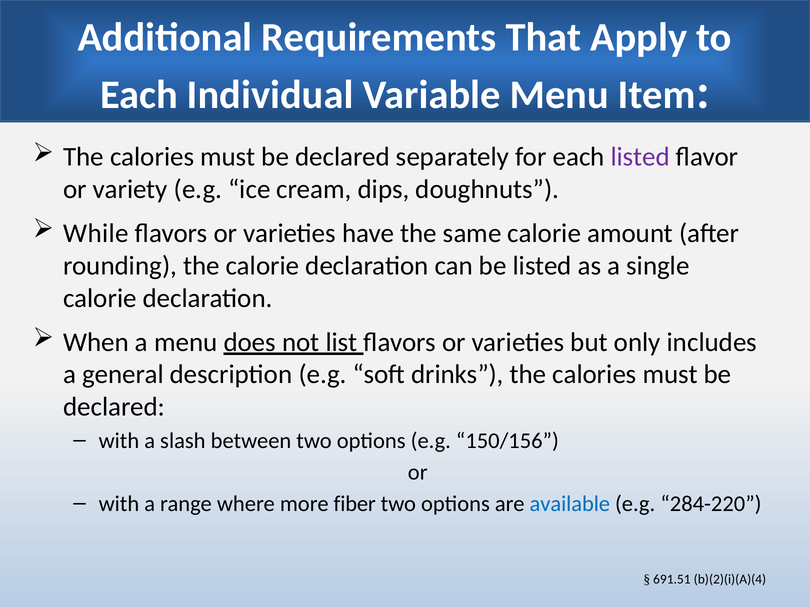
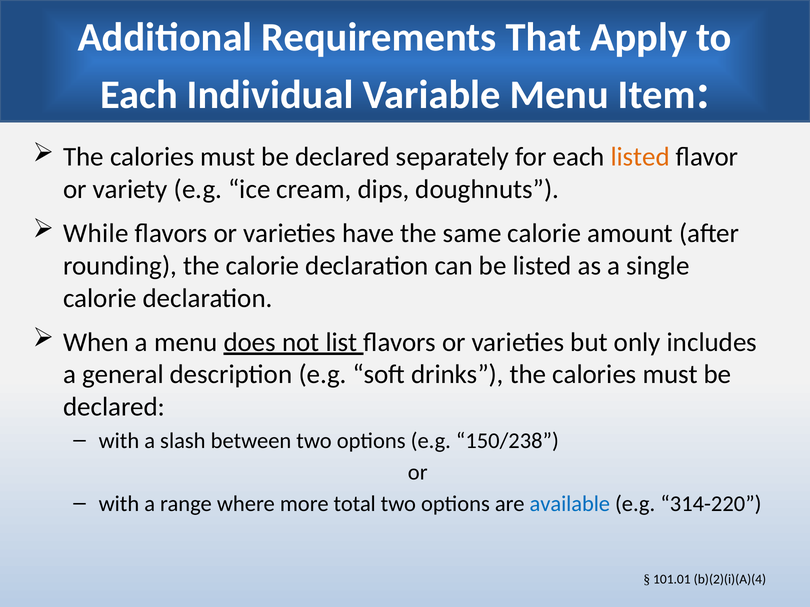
listed colour: purple -> orange (640, 157)
150/156: 150/156 -> 150/238 (507, 441)
fiber: fiber -> total (355, 504)
284-220: 284-220 -> 314-220 (711, 504)
691.51: 691.51 -> 101.01 (672, 580)
